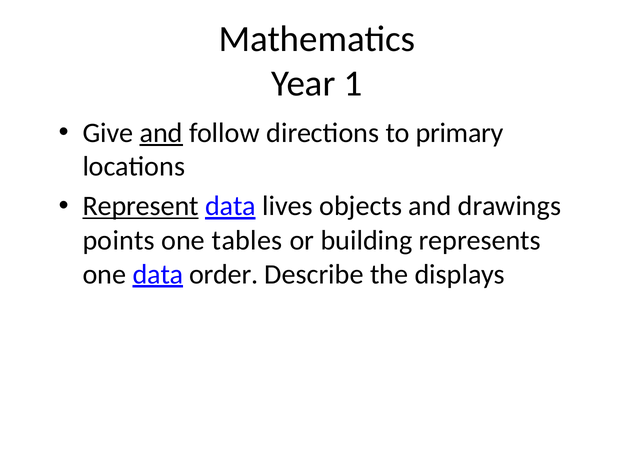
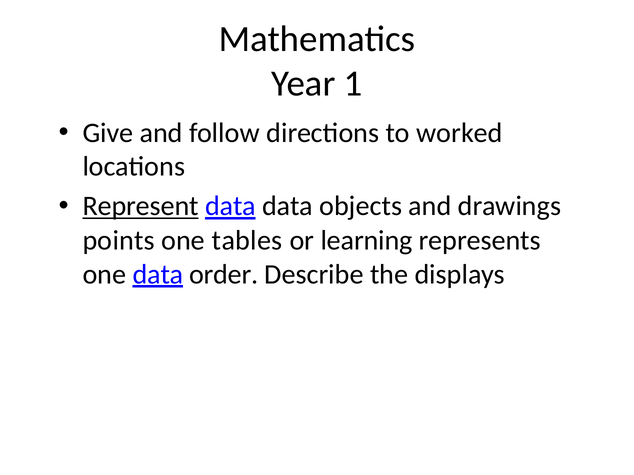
and underline: present -> none (161, 133)
primary: primary -> worked (459, 133)
lives: lives -> data (288, 206)
building: building -> learning (367, 241)
